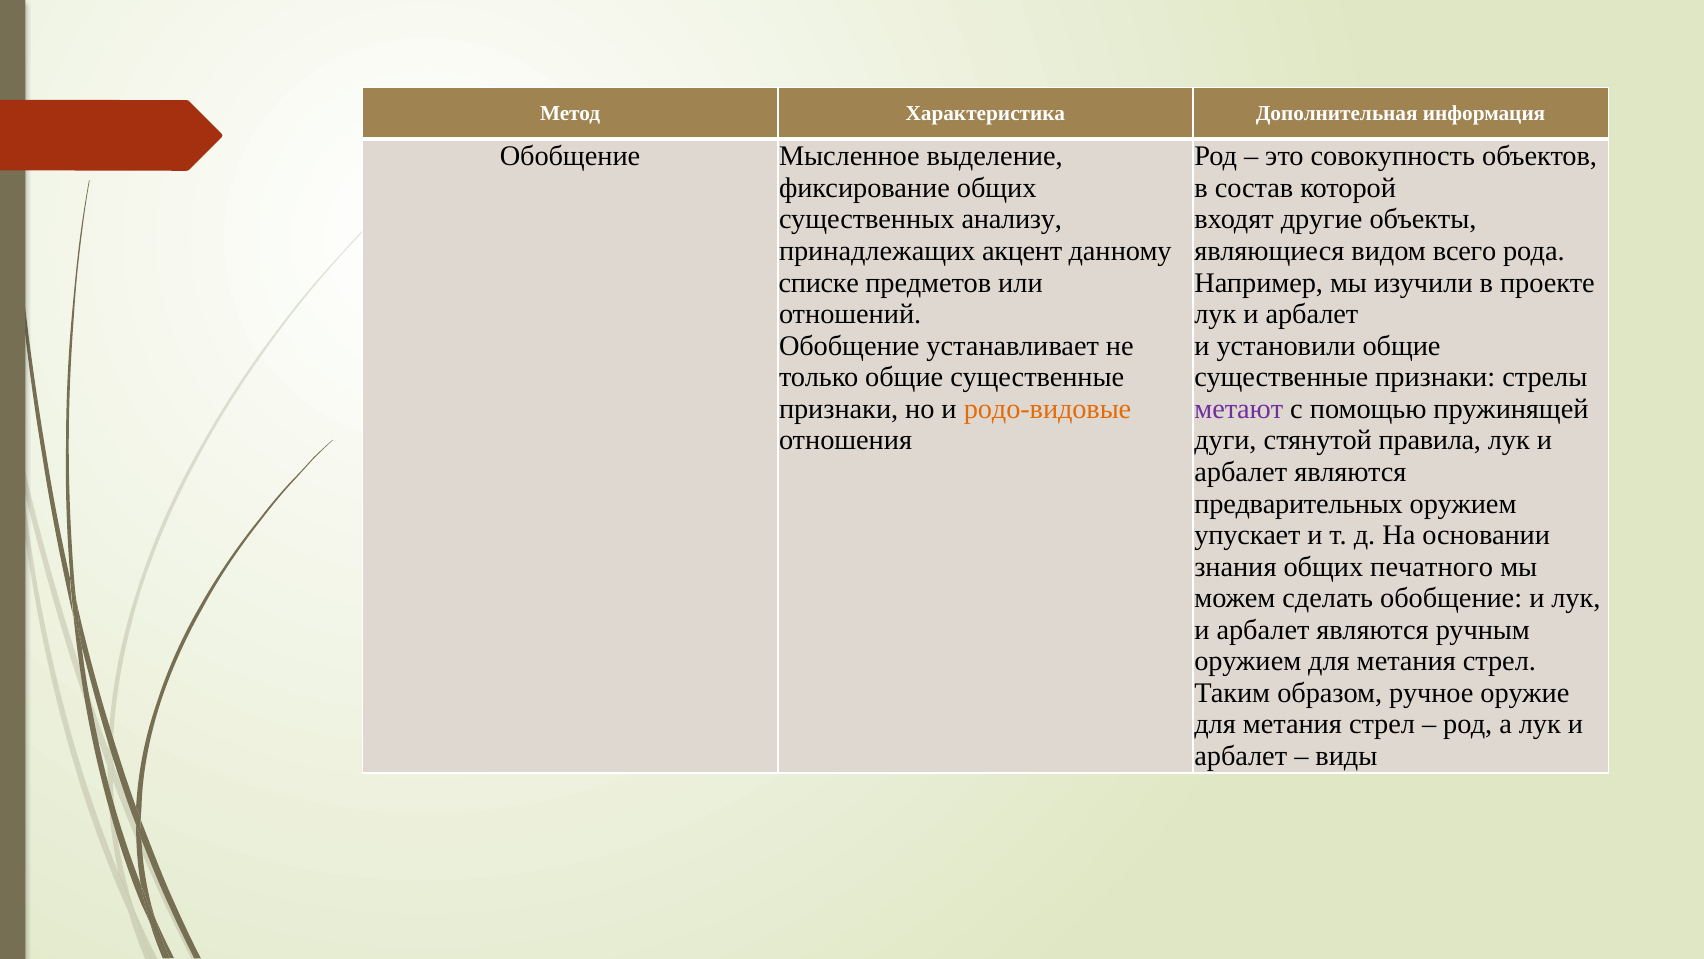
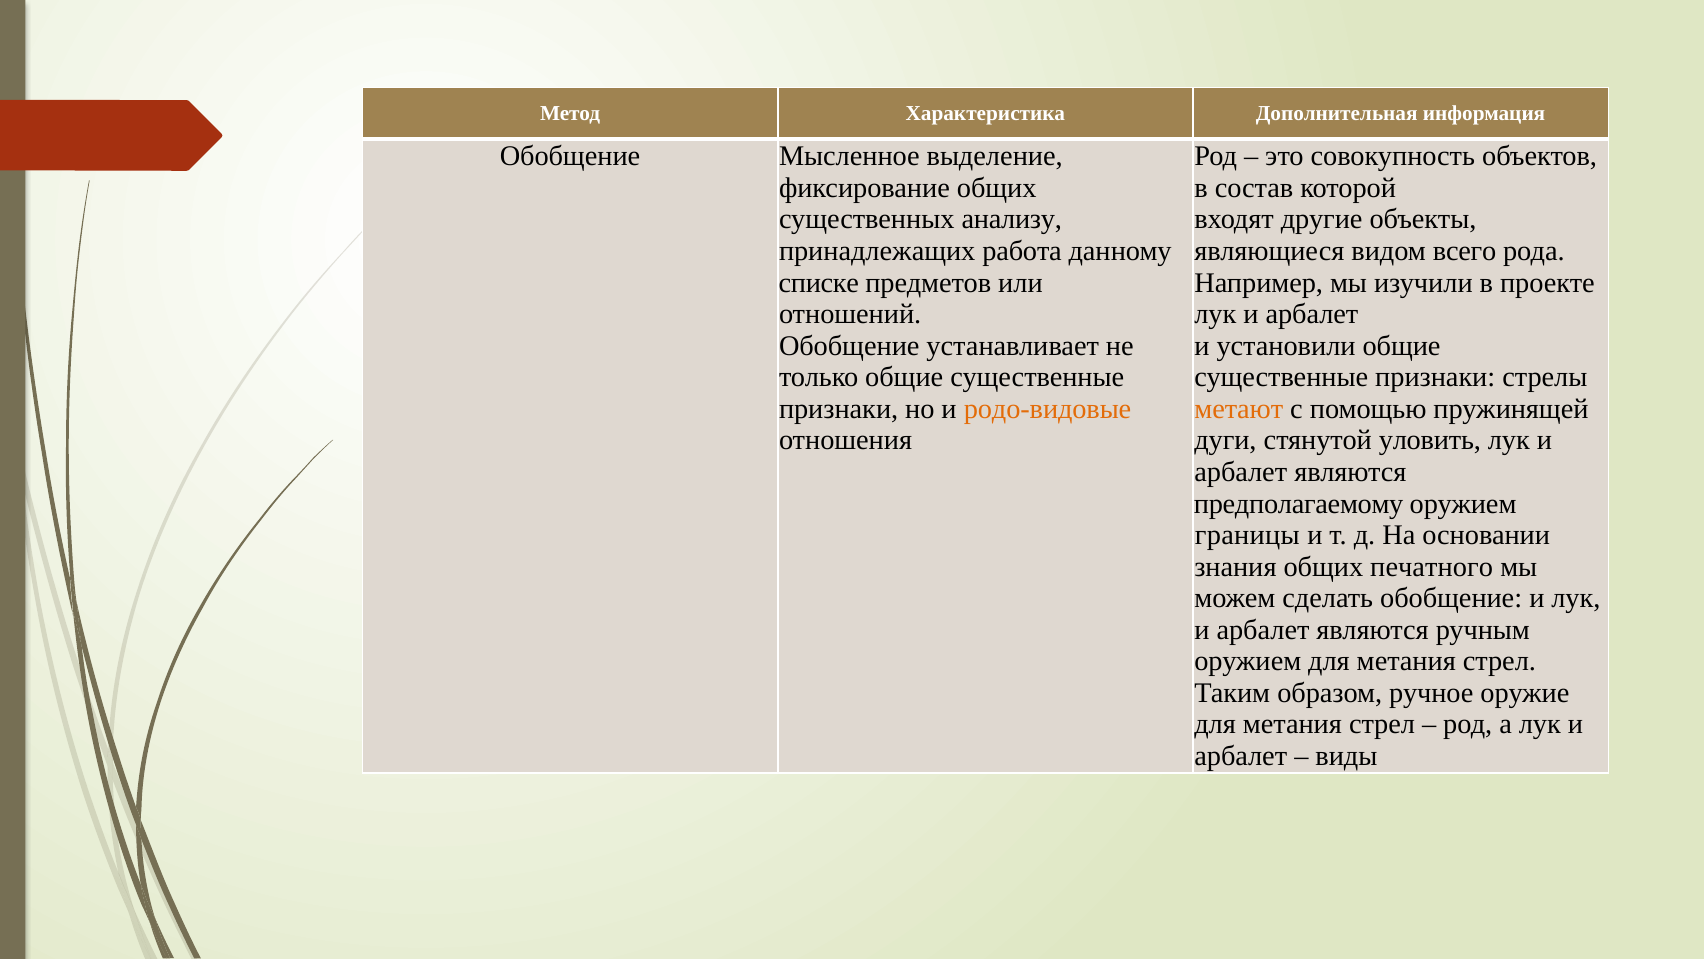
акцент: акцент -> работа (1022, 251)
метают colour: purple -> orange (1239, 409)
правила: правила -> уловить (1430, 440)
предварительных: предварительных -> предполагаемому (1299, 503)
упускает: упускает -> границы (1247, 535)
